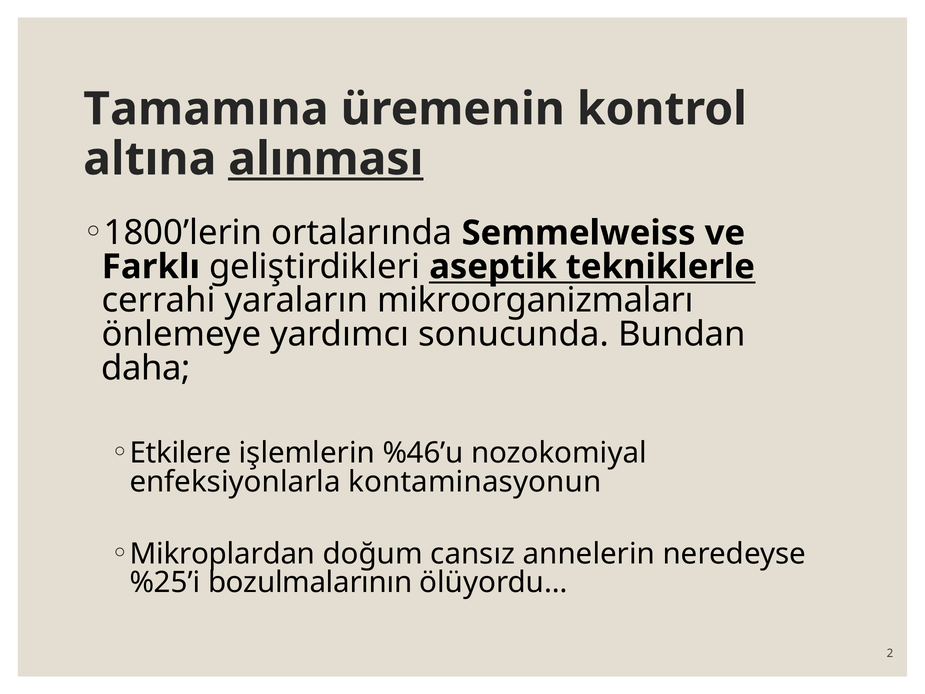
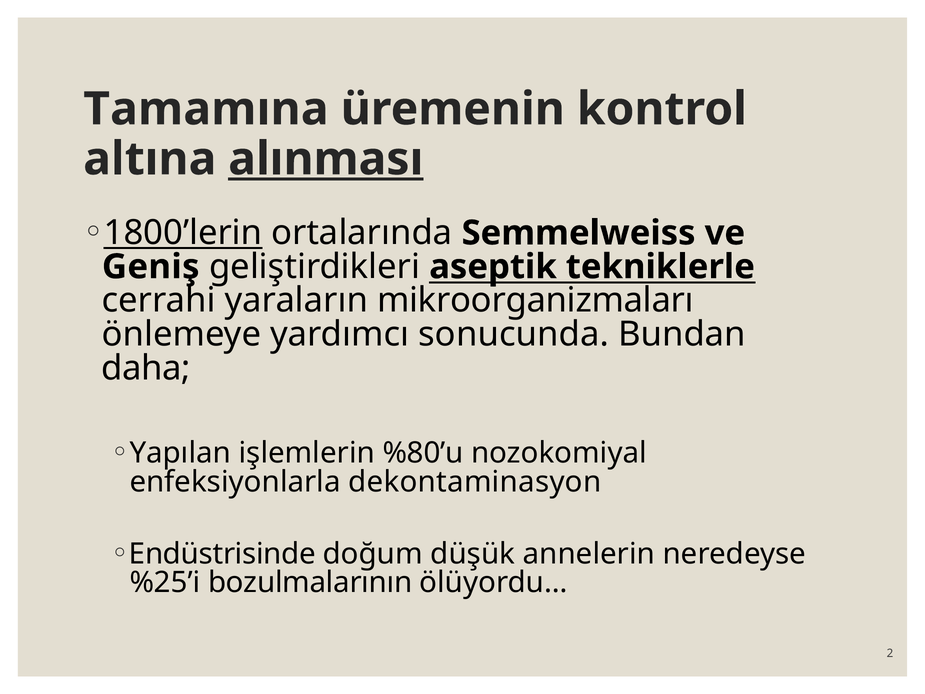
1800’lerin underline: none -> present (183, 233)
Farklı: Farklı -> Geniş (151, 267)
Etkilere: Etkilere -> Yapılan (180, 453)
%46’u: %46’u -> %80’u (423, 453)
kontaminasyonun: kontaminasyonun -> dekontaminasyon (475, 482)
Mikroplardan: Mikroplardan -> Endüstrisinde (222, 554)
cansız: cansız -> düşük (473, 554)
